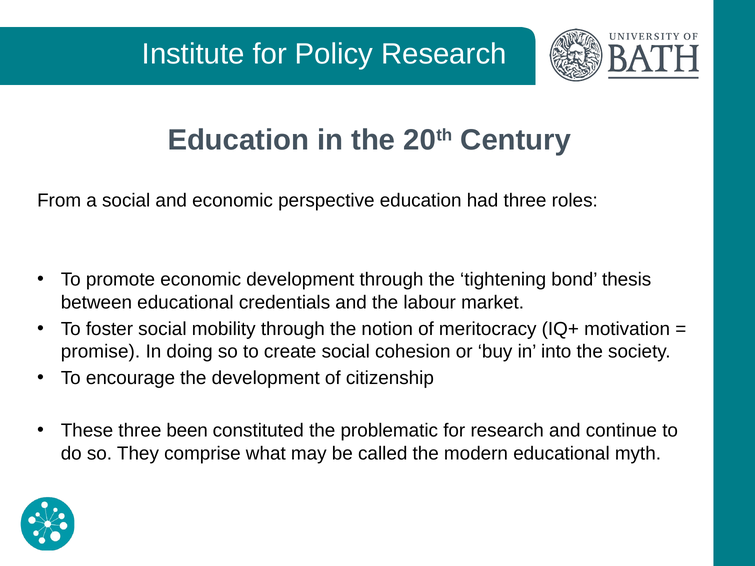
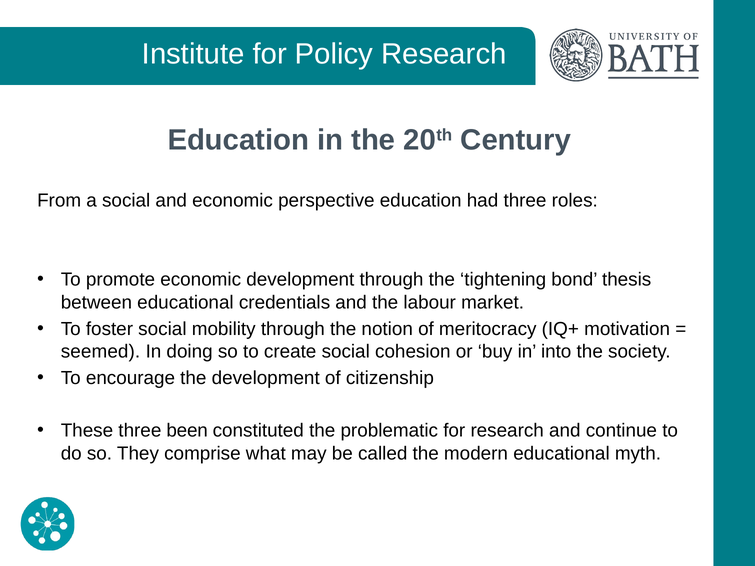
promise: promise -> seemed (101, 352)
